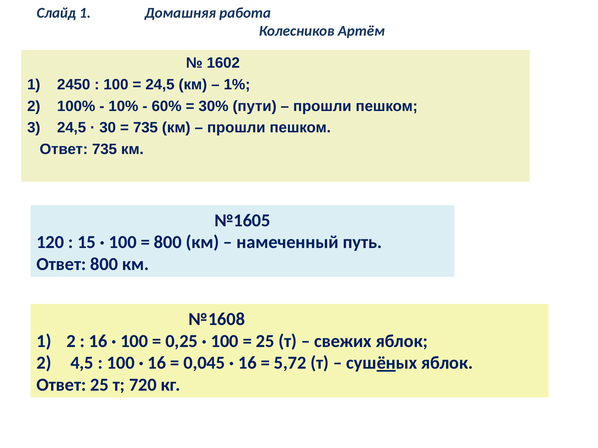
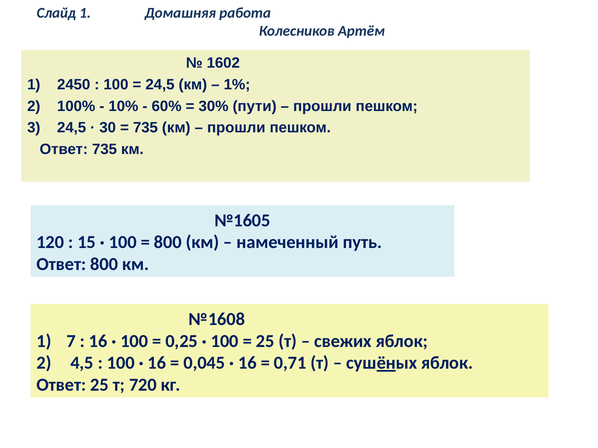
1 2: 2 -> 7 (71, 341)
5,72: 5,72 -> 0,71 (290, 363)
